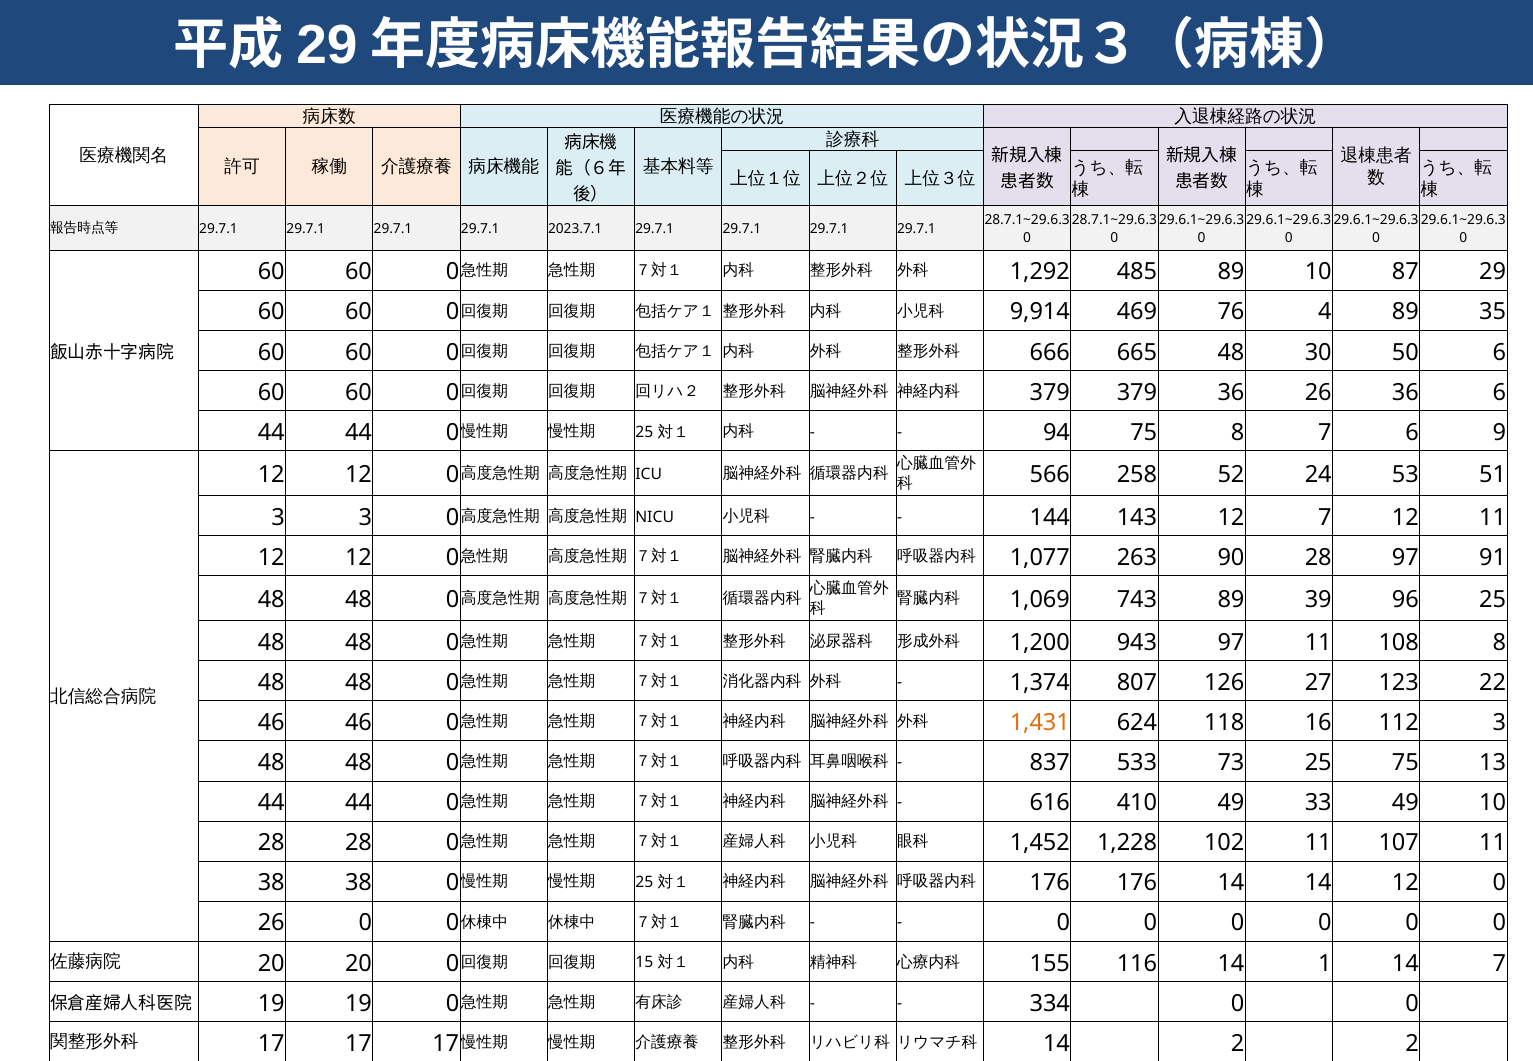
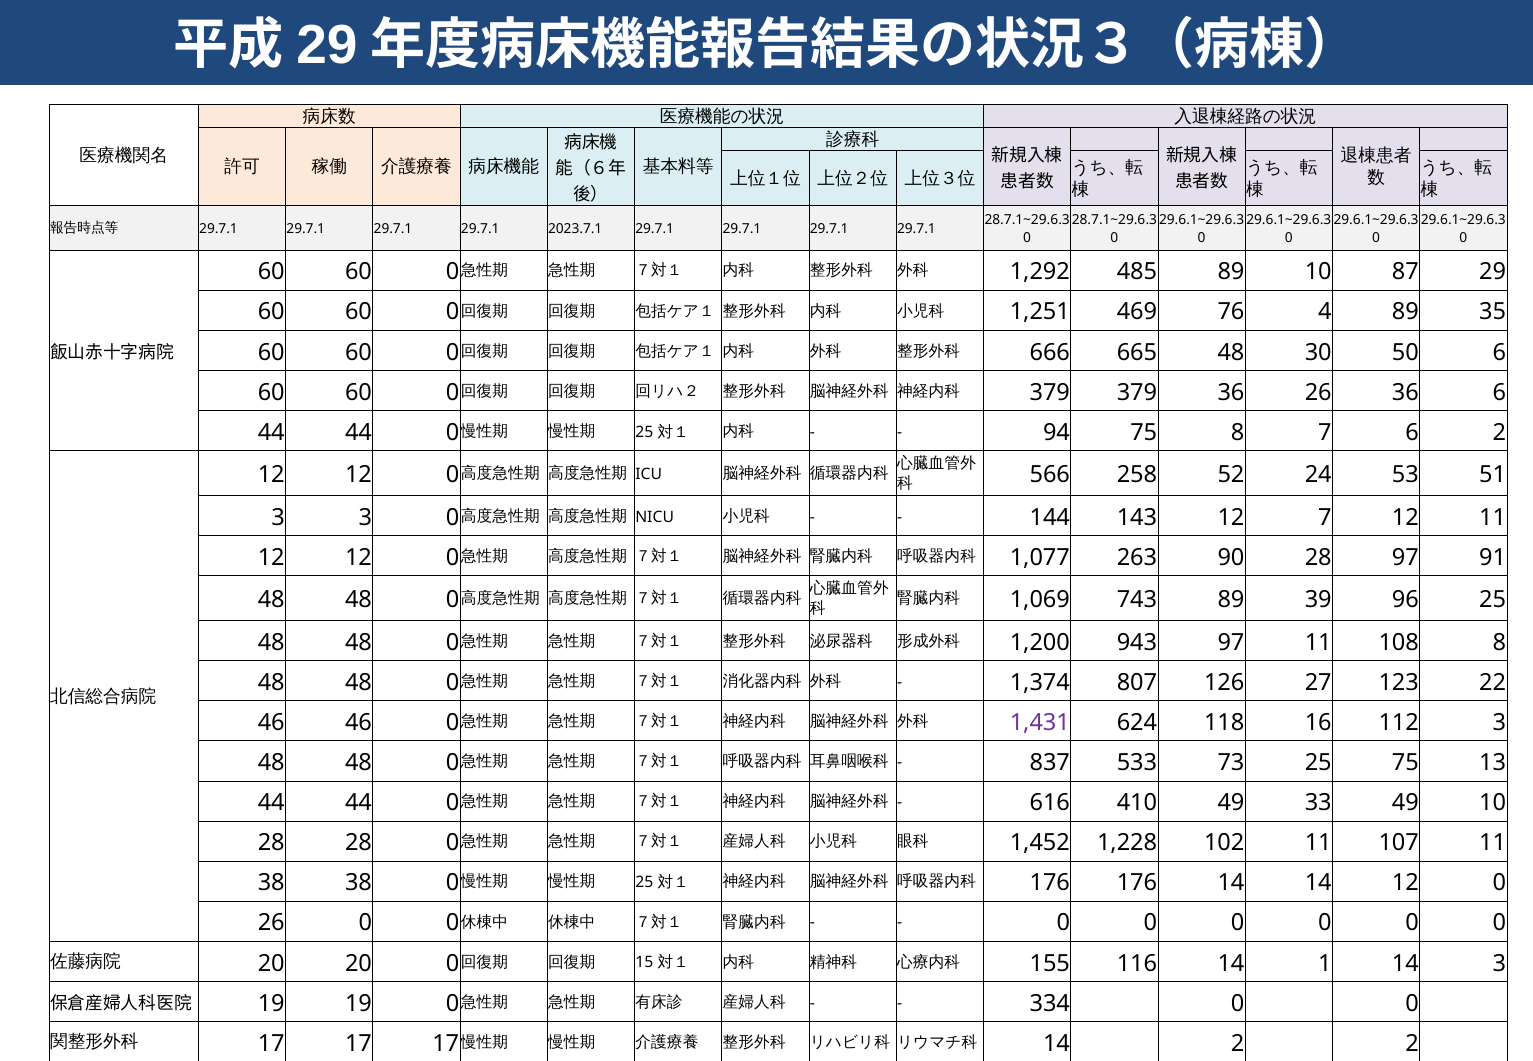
9,914: 9,914 -> 1,251 (1040, 312)
6 9: 9 -> 2 (1499, 433)
1,431 colour: orange -> purple (1040, 723)
14 7: 7 -> 3 (1499, 964)
